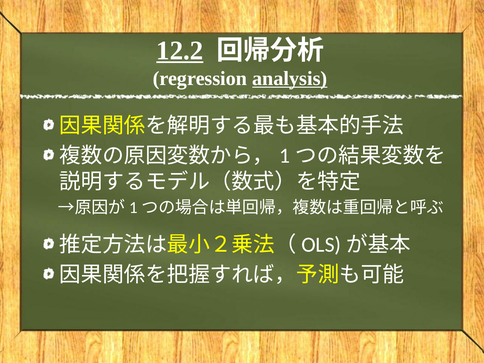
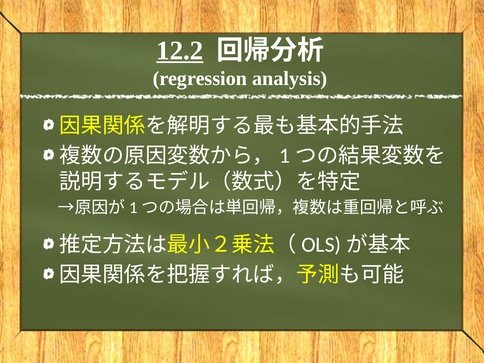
analysis underline: present -> none (290, 78)
